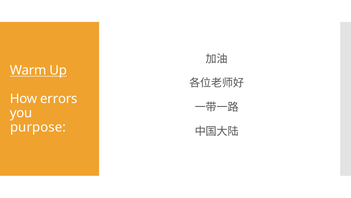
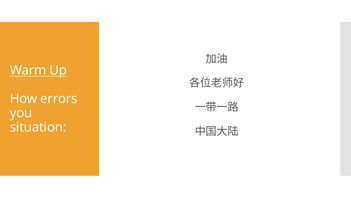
purpose: purpose -> situation (38, 127)
